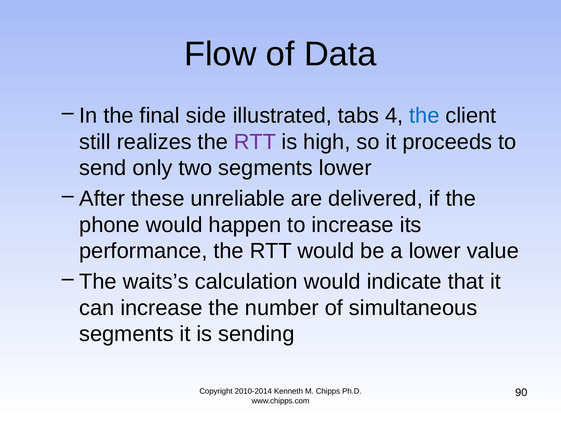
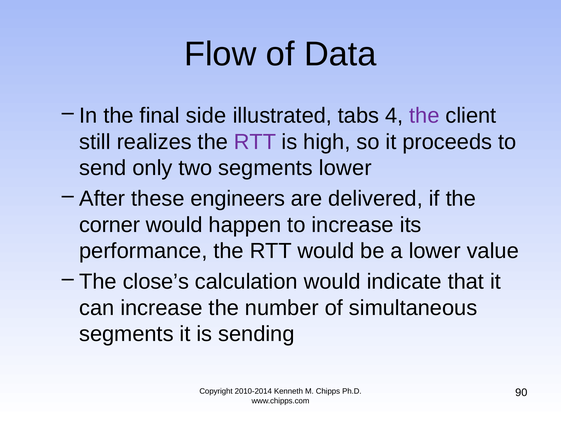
the colour: blue -> purple (424, 116)
unreliable: unreliable -> engineers (238, 199)
phone: phone -> corner (110, 225)
waits’s: waits’s -> close’s (156, 282)
